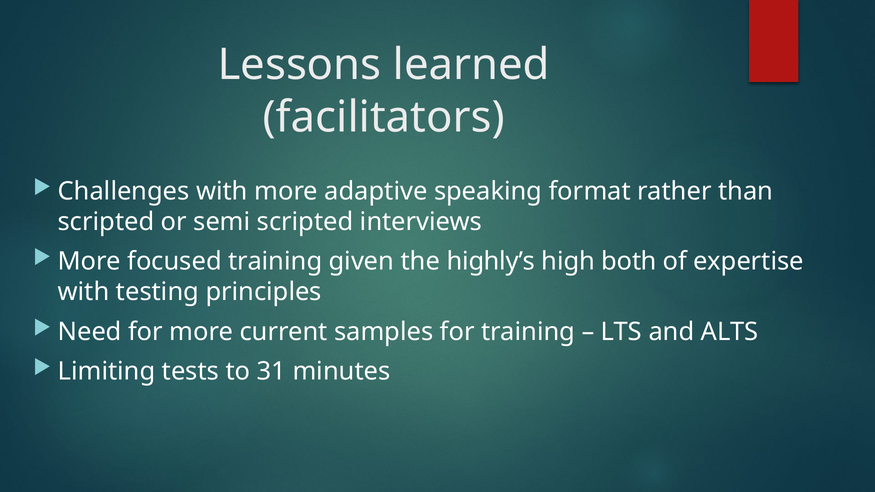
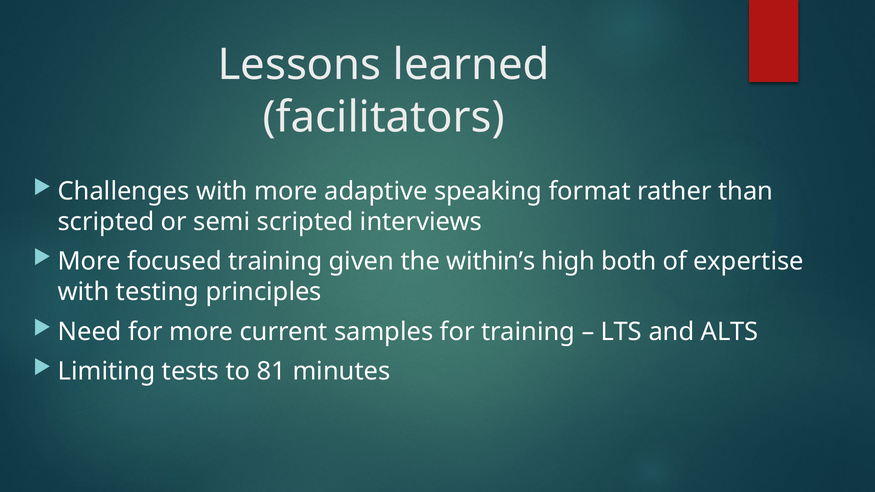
highly’s: highly’s -> within’s (491, 261)
31: 31 -> 81 (271, 371)
